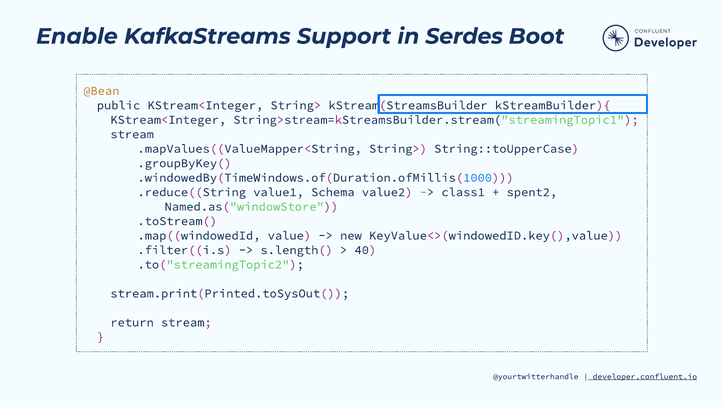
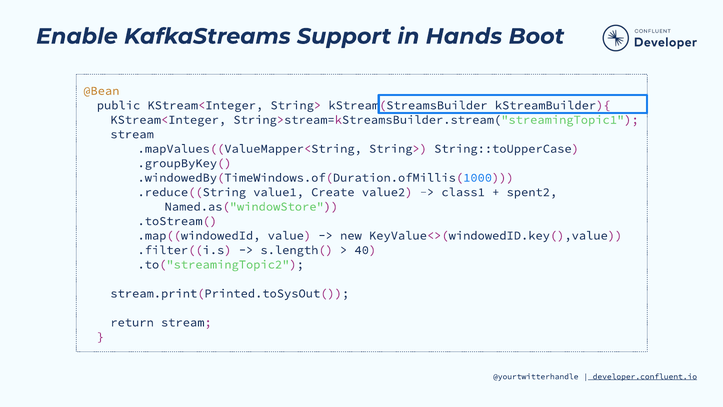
Serdes: Serdes -> Hands (464, 36)
Schema: Schema -> Create (333, 192)
